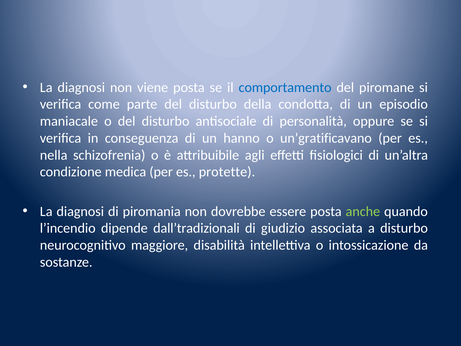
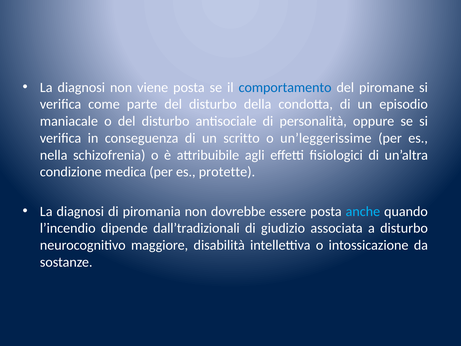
hanno: hanno -> scritto (242, 138)
un’gratificavano: un’gratificavano -> un’leggerissime (326, 138)
anche colour: light green -> light blue (363, 211)
